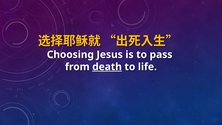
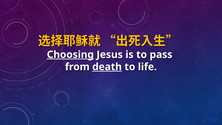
Choosing underline: none -> present (70, 55)
